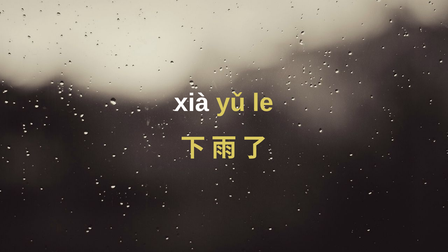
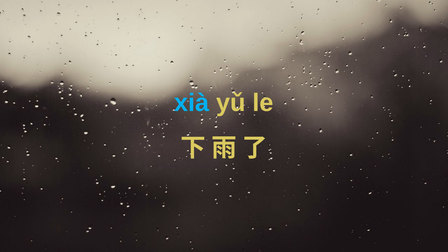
xià colour: white -> light blue (192, 103)
